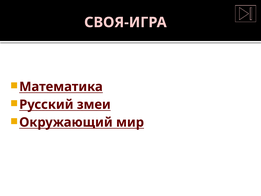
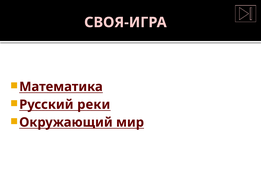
змеи: змеи -> реки (94, 104)
